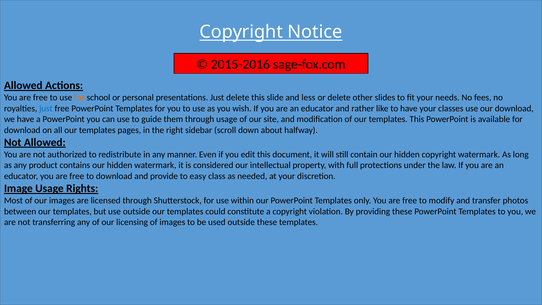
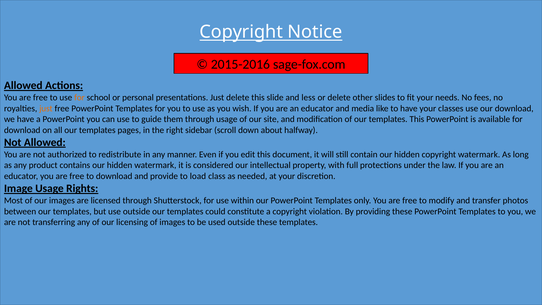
just colour: blue -> orange (46, 108)
rather: rather -> media (363, 108)
easy: easy -> load (198, 176)
